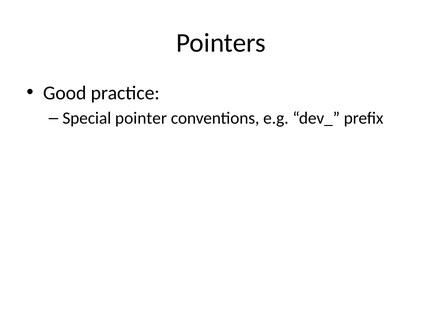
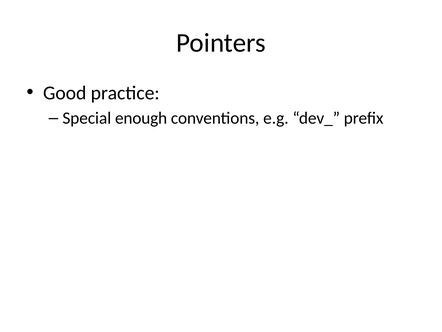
pointer: pointer -> enough (141, 118)
